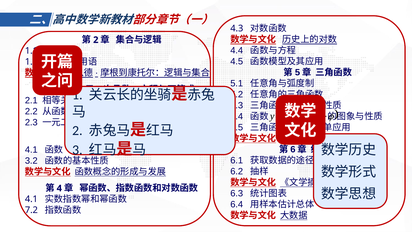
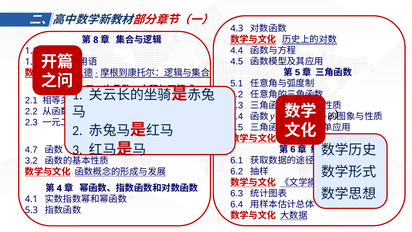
2: 2 -> 8 (96, 40)
4.1: 4.1 -> 4.7 (31, 150)
7.2: 7.2 -> 5.3 (31, 210)
